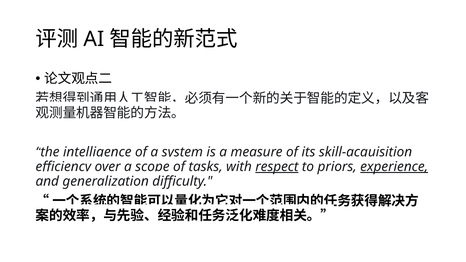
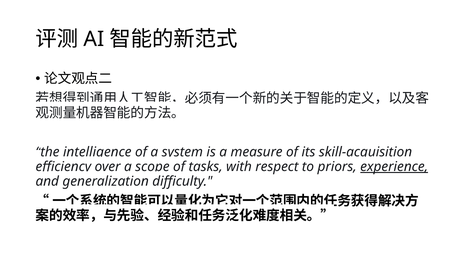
respect underline: present -> none (277, 167)
